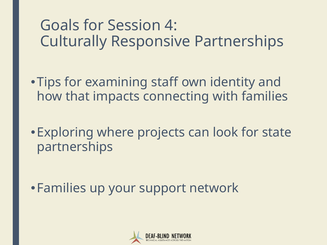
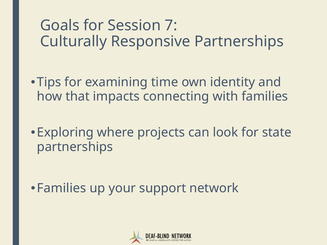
4: 4 -> 7 (171, 25)
staff: staff -> time (165, 82)
